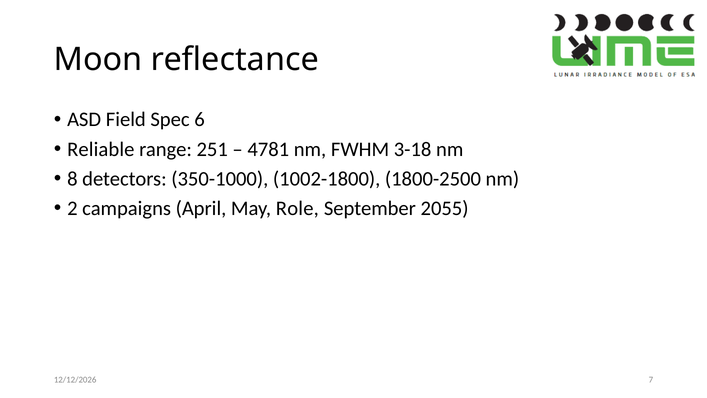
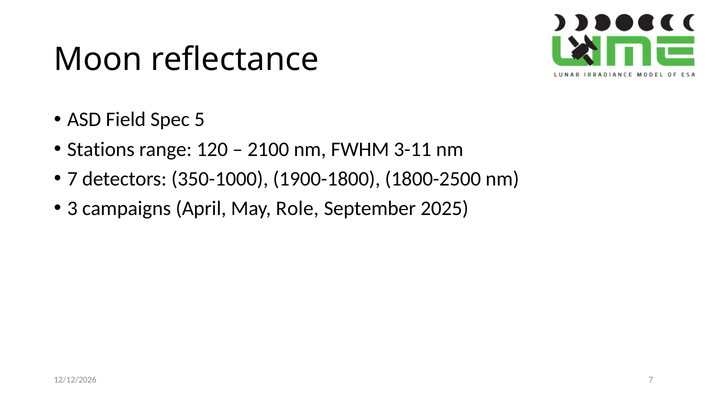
6: 6 -> 5 (199, 119)
Reliable: Reliable -> Stations (101, 149)
251: 251 -> 120 (212, 149)
4781: 4781 -> 2100 (268, 149)
3-18: 3-18 -> 3-11 (413, 149)
8: 8 -> 7 (72, 179)
1002-1800: 1002-1800 -> 1900-1800 (327, 179)
2: 2 -> 3 (72, 208)
2055: 2055 -> 2025 (445, 208)
